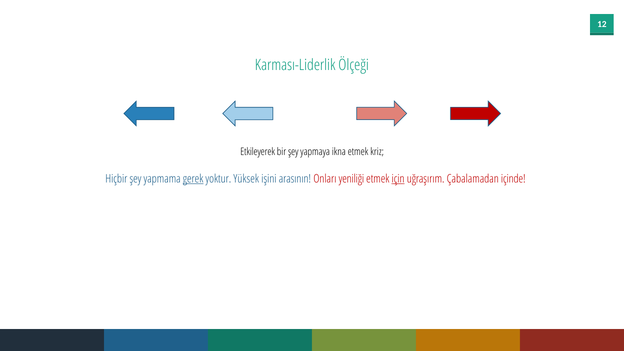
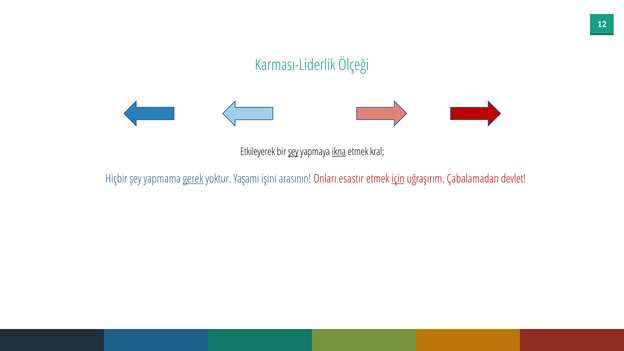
şey underline: none -> present (293, 152)
ikna underline: none -> present (339, 152)
kriz: kriz -> kral (377, 152)
Yüksek: Yüksek -> Yaşamı (246, 179)
yeniliği: yeniliği -> esastır (351, 179)
içinde: içinde -> devlet (513, 179)
